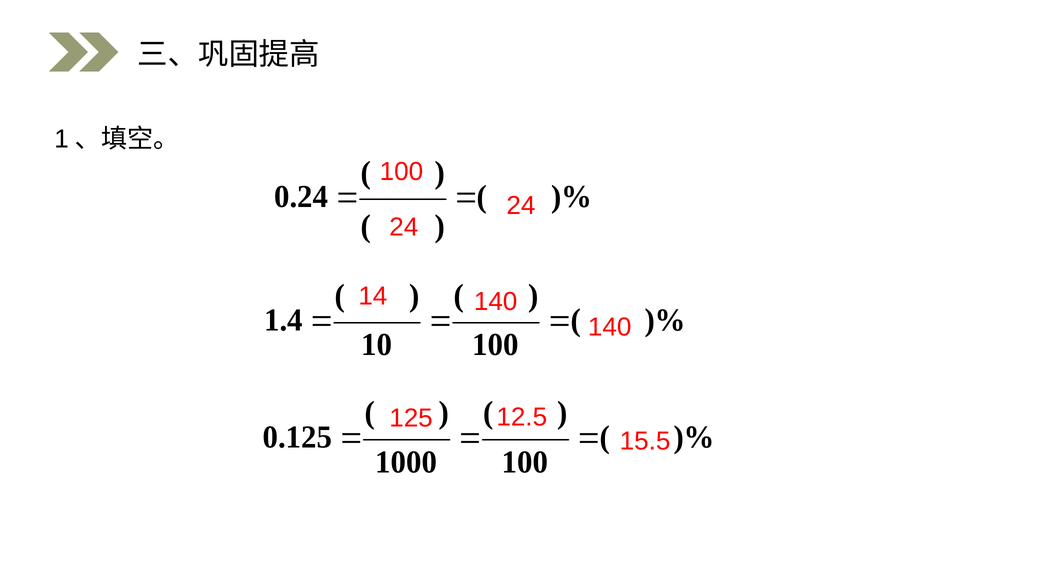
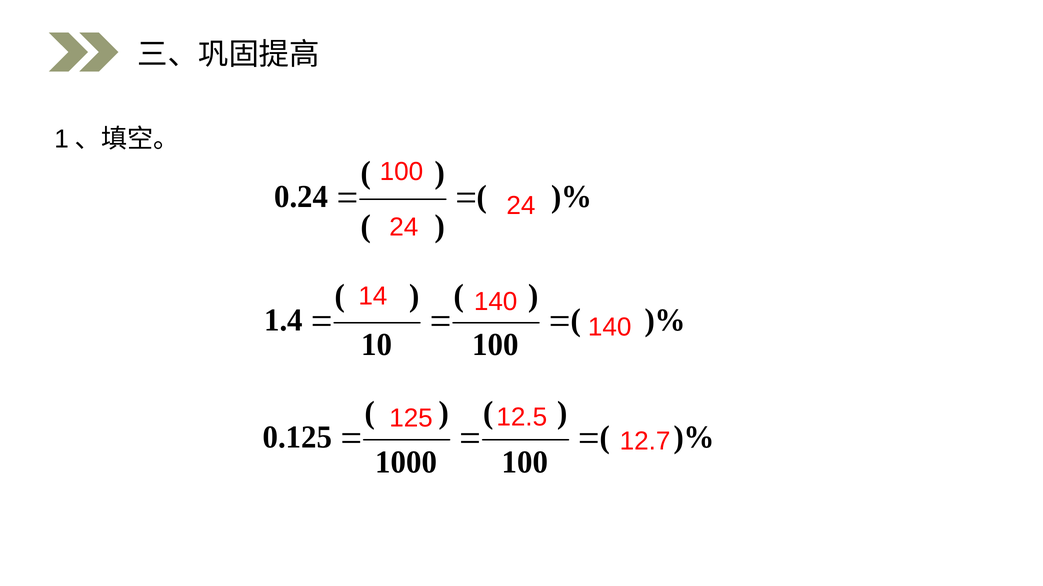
15.5: 15.5 -> 12.7 (645, 442)
